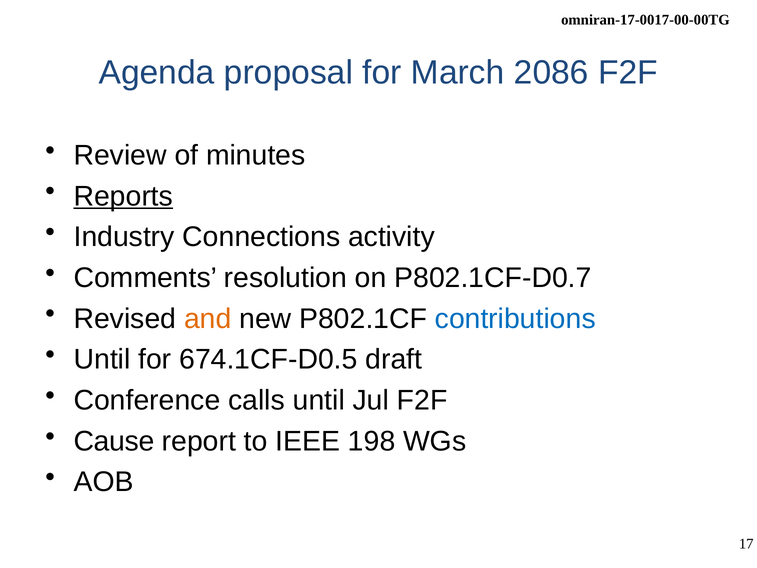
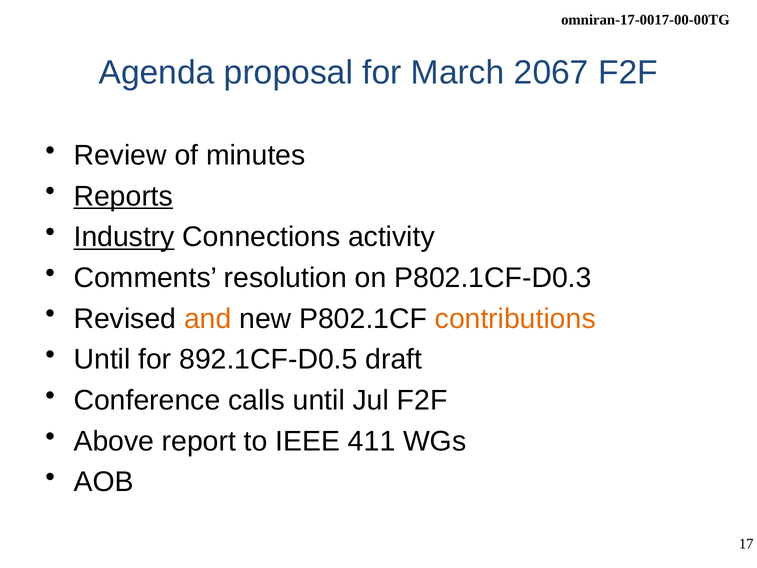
2086: 2086 -> 2067 (551, 72)
Industry underline: none -> present (124, 237)
P802.1CF-D0.7: P802.1CF-D0.7 -> P802.1CF-D0.3 (493, 278)
contributions colour: blue -> orange (515, 319)
674.1CF-D0.5: 674.1CF-D0.5 -> 892.1CF-D0.5 (268, 359)
Cause: Cause -> Above (114, 441)
198: 198 -> 411 (372, 441)
